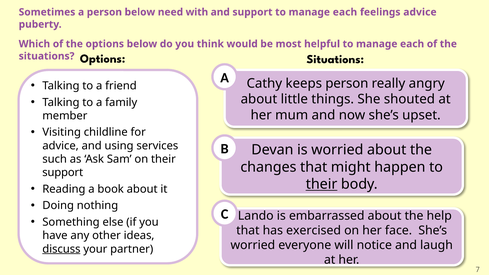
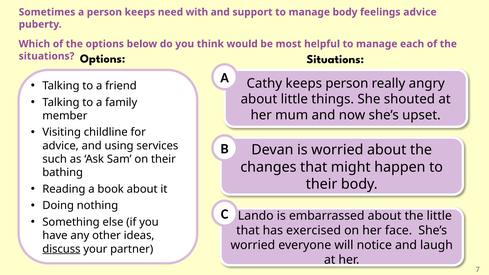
person below: below -> keeps (140, 12)
support to manage each: each -> body (345, 12)
support: support -> bathing (63, 173)
their underline: present -> none (322, 184)
the help: help -> little (439, 216)
